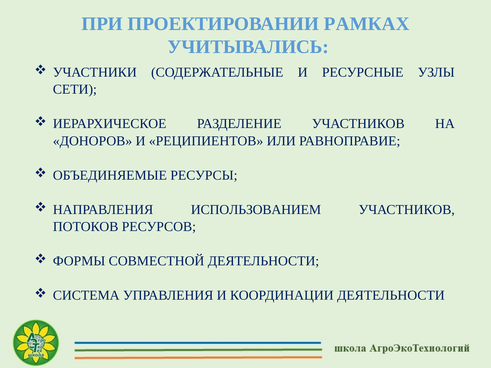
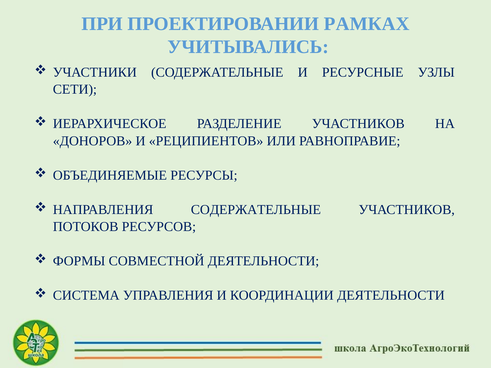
НАПРАВЛЕНИЯ ИСПОЛЬЗОВАНИЕМ: ИСПОЛЬЗОВАНИЕМ -> СОДЕРЖАТЕЛЬНЫЕ (256, 210)
